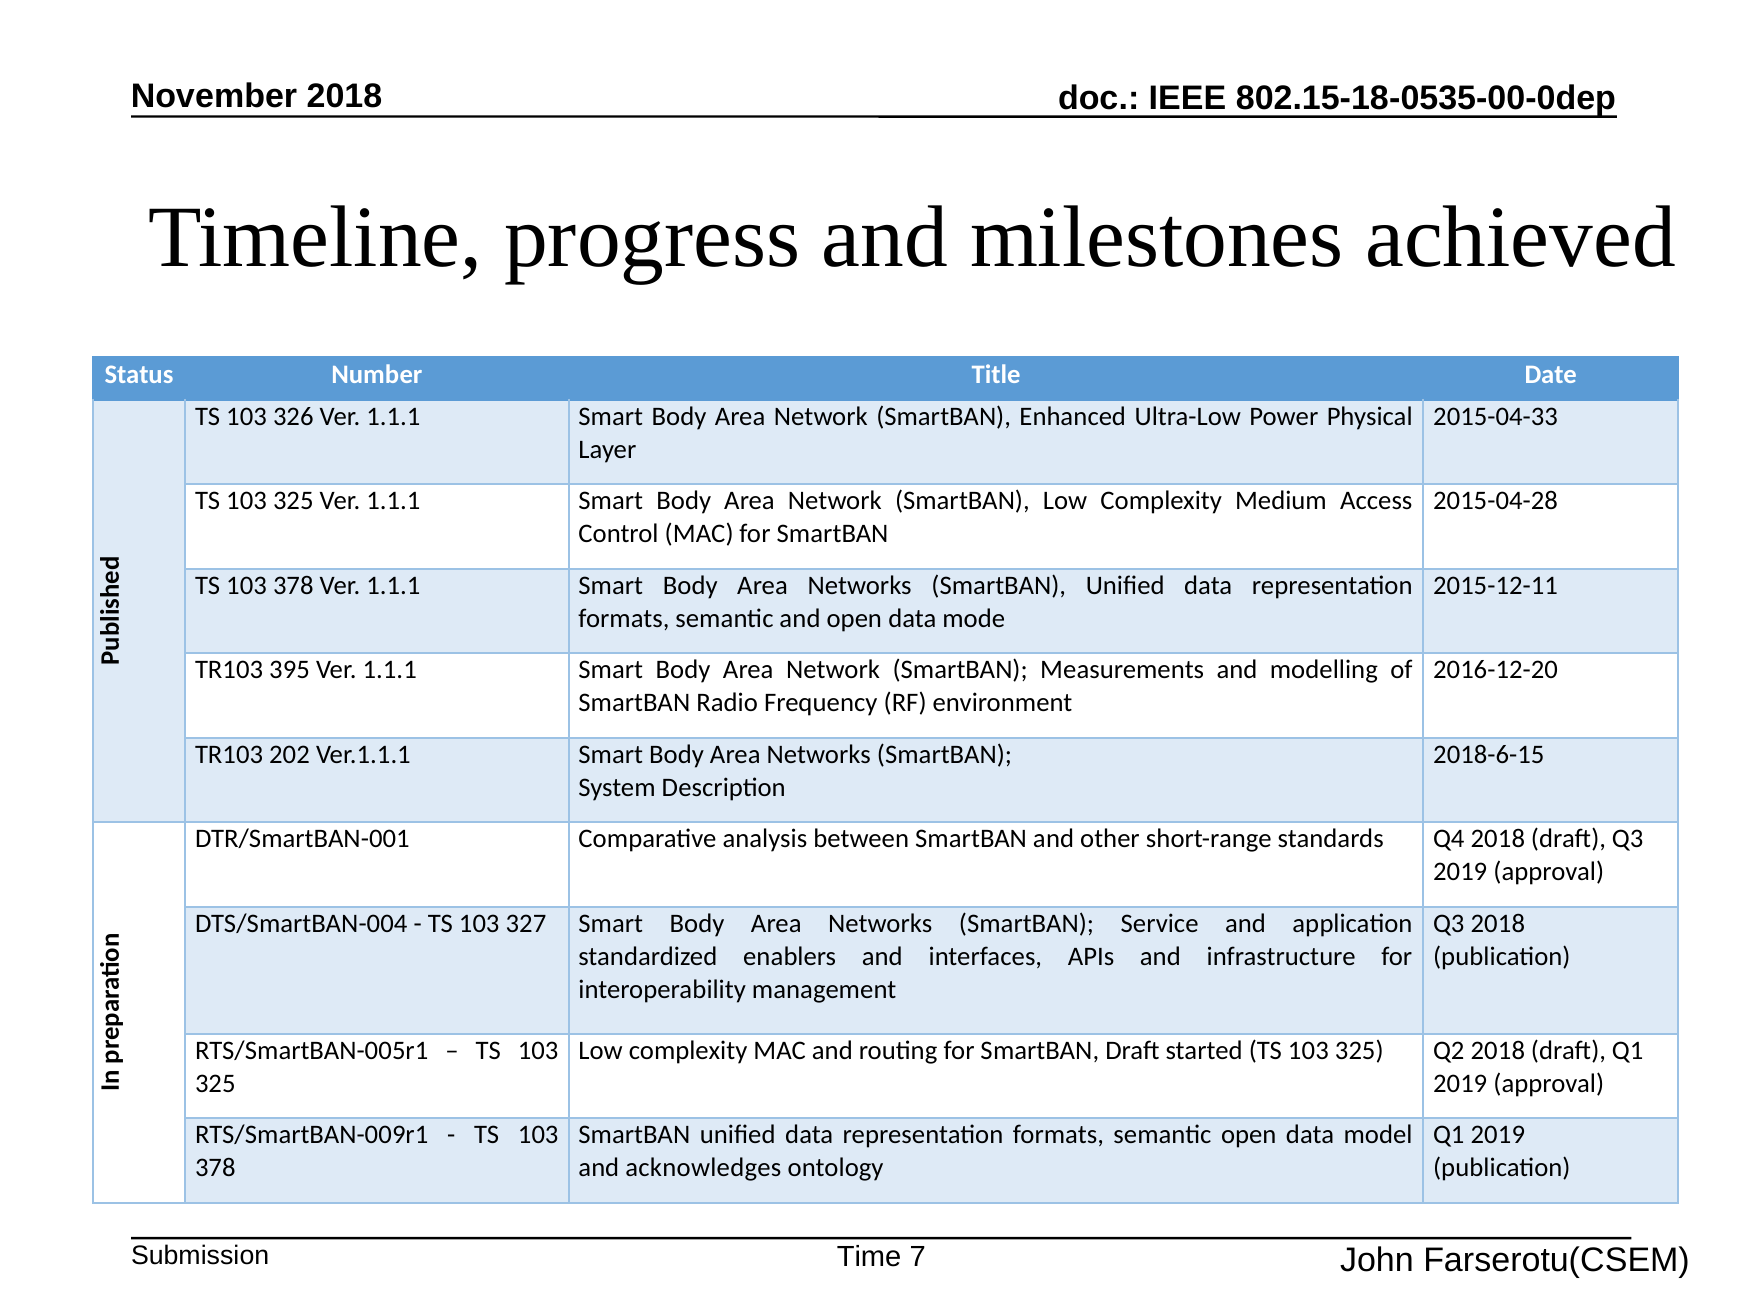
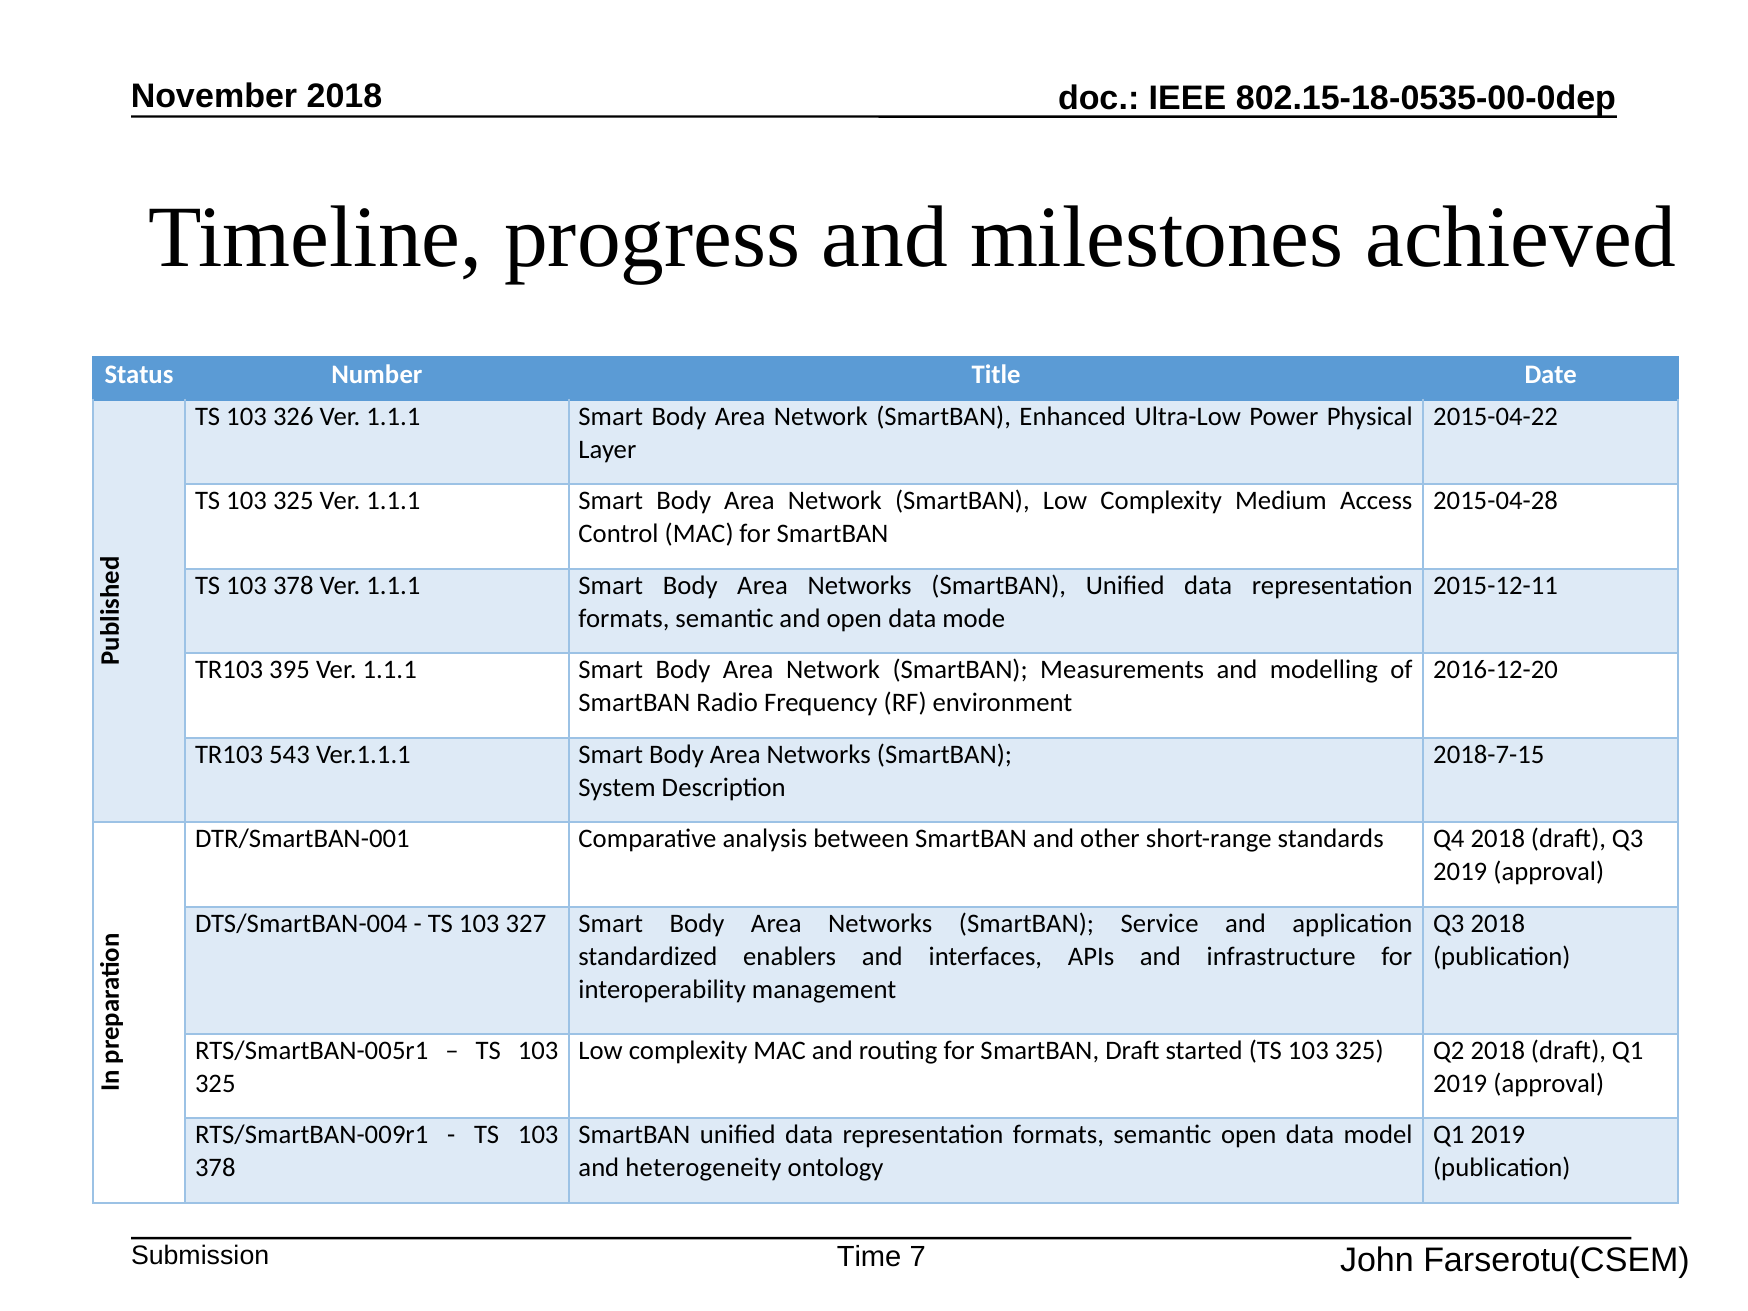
2015-04-33: 2015-04-33 -> 2015-04-22 (1496, 417)
202: 202 -> 543 (290, 755)
2018-6-15: 2018-6-15 -> 2018-7-15 (1489, 755)
acknowledges: acknowledges -> heterogeneity (703, 1168)
